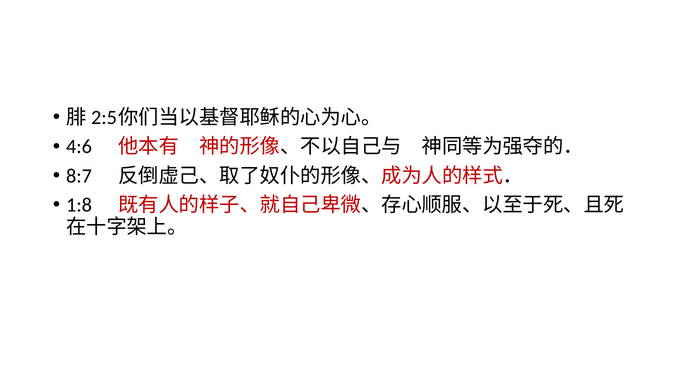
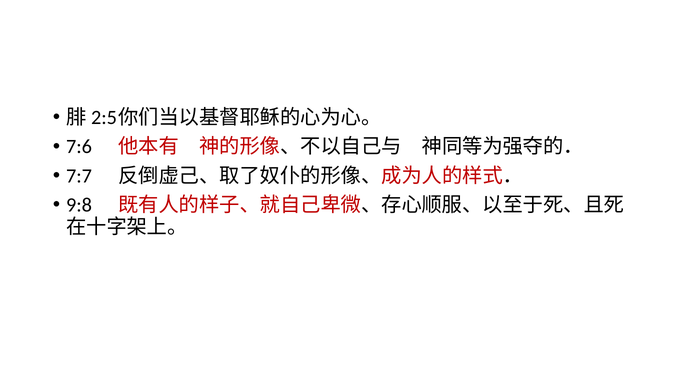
4:6: 4:6 -> 7:6 (79, 147)
8:7: 8:7 -> 7:7 (79, 176)
1:8: 1:8 -> 9:8 (79, 205)
